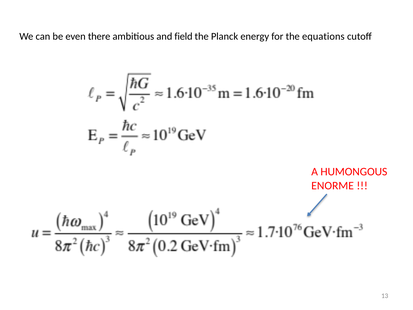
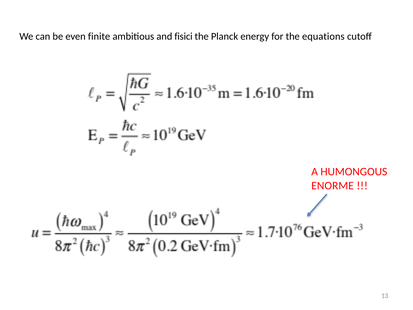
there: there -> finite (99, 36)
field: field -> fisici (184, 36)
